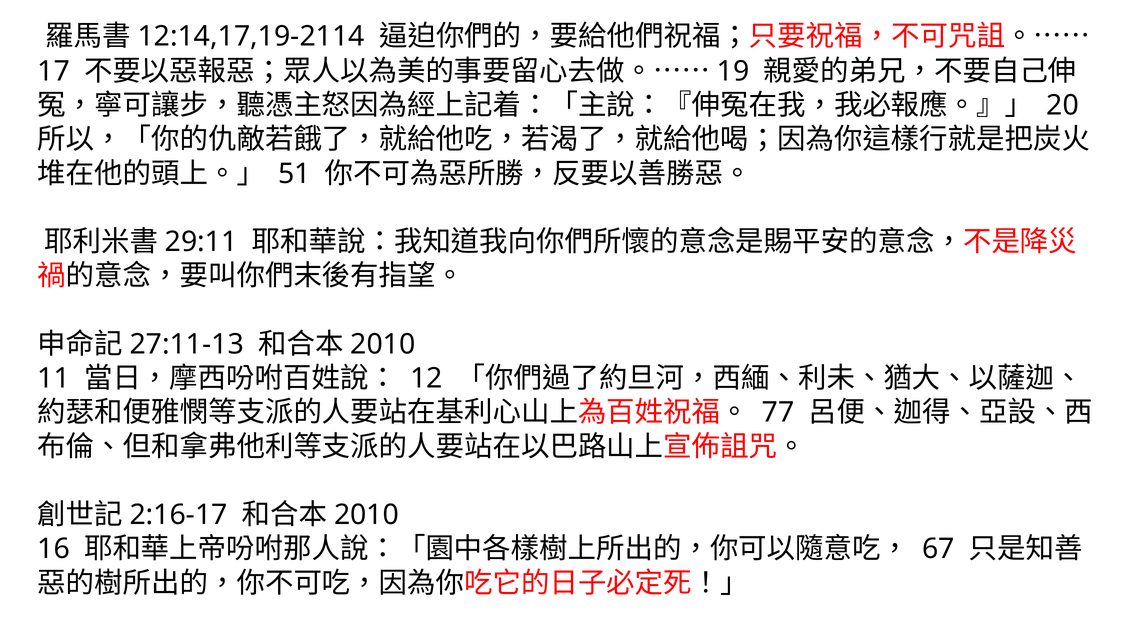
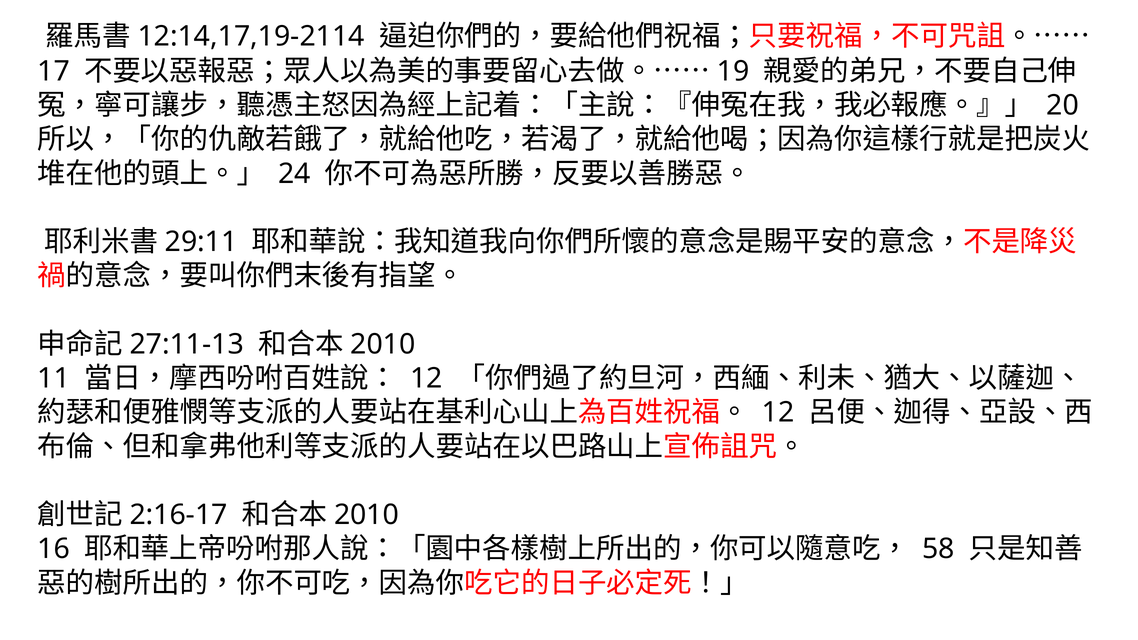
51: 51 -> 24 (294, 174)
77: 77 -> 12 (778, 413)
67: 67 -> 58 (939, 549)
